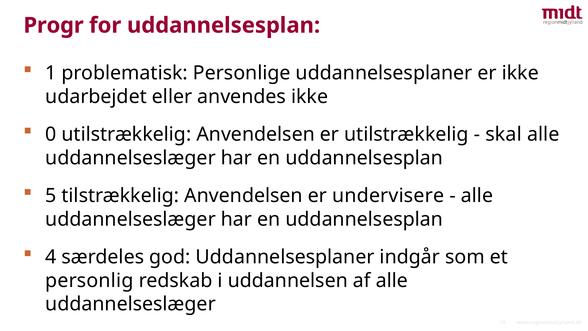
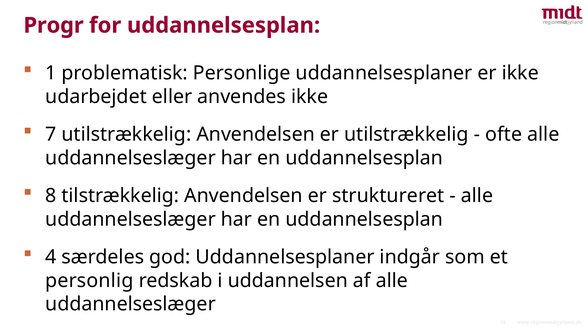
0: 0 -> 7 (51, 134)
skal: skal -> ofte (504, 134)
5: 5 -> 8 (51, 196)
undervisere: undervisere -> struktureret (388, 196)
